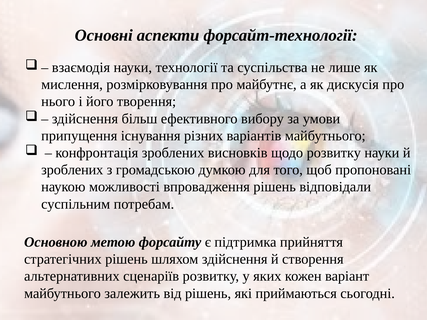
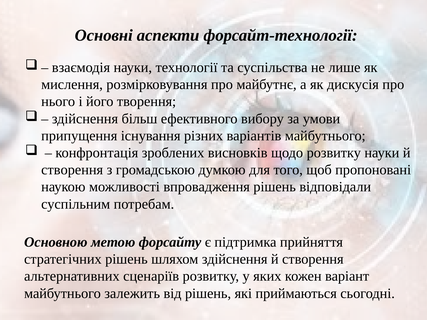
зроблених: зроблених -> створення (72, 170)
